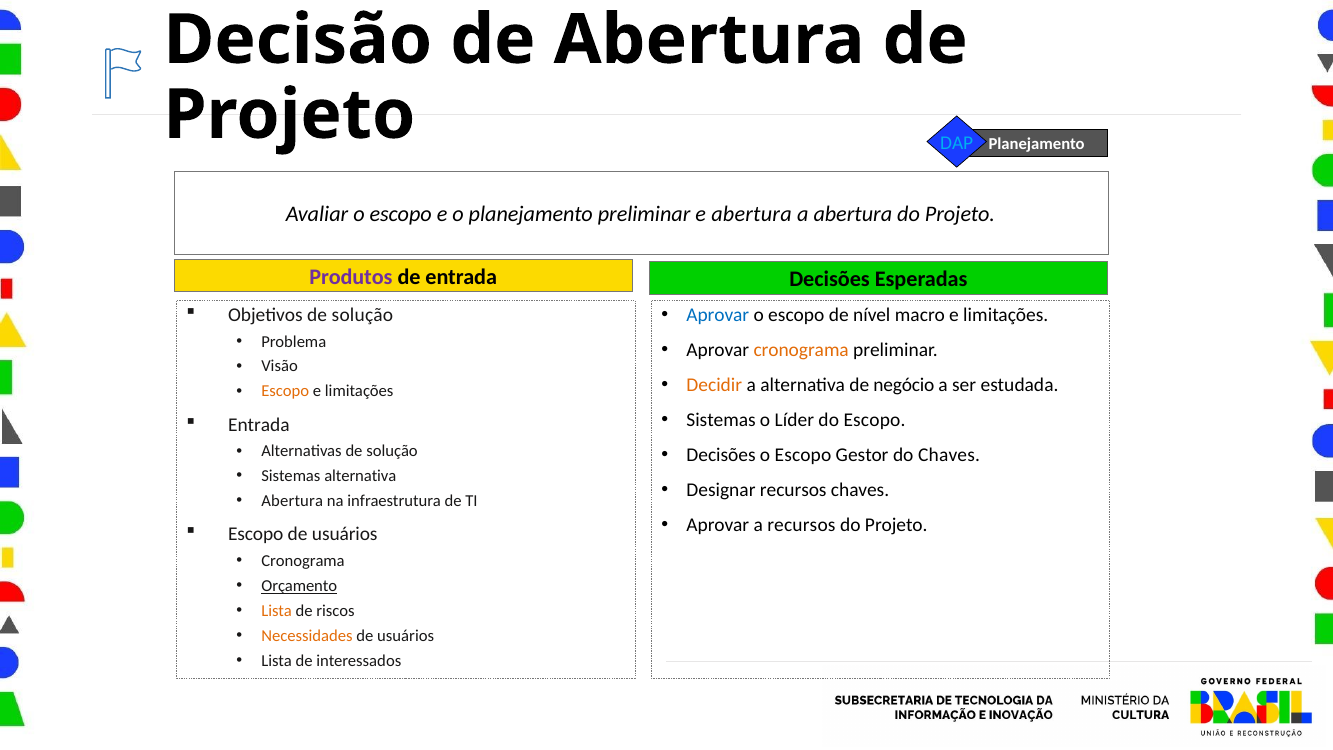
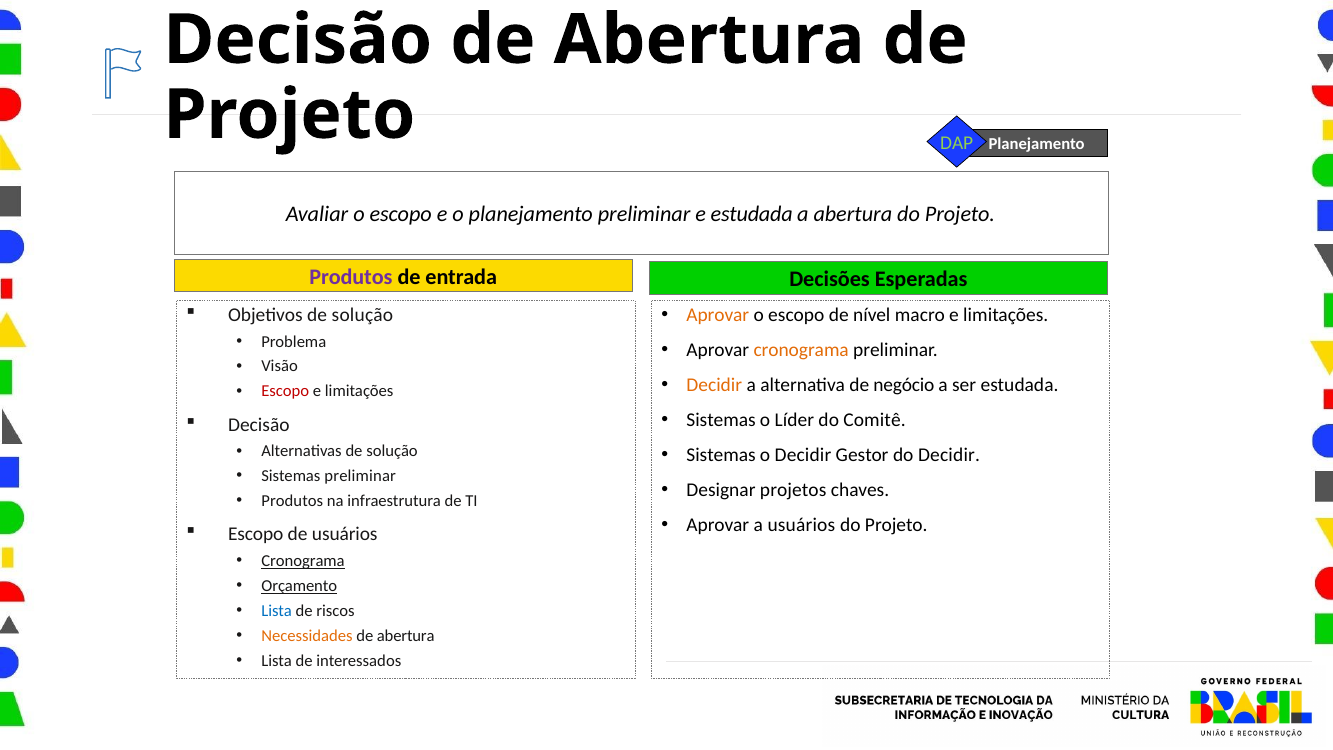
DAP colour: light blue -> light green (957, 143)
e abertura: abertura -> estudada (752, 214)
Aprovar colour: blue -> orange (718, 315)
Escopo colour: orange -> red (285, 391)
do Escopo: Escopo -> Comitê (875, 420)
Entrada: Entrada -> Decisão (259, 425)
Decisões: Decisões -> Sistemas (721, 455)
Escopo: Escopo -> Decidir (803, 455)
do Chaves: Chaves -> Decidir (949, 455)
Sistemas alternativa: alternativa -> preliminar (360, 476)
Designar recursos: recursos -> projetos (793, 490)
Abertura: Abertura -> Produtos (292, 501)
a recursos: recursos -> usuários (801, 525)
Cronograma underline: none -> present (303, 561)
Lista colour: orange -> blue (277, 611)
usuários: usuários -> abertura (406, 636)
